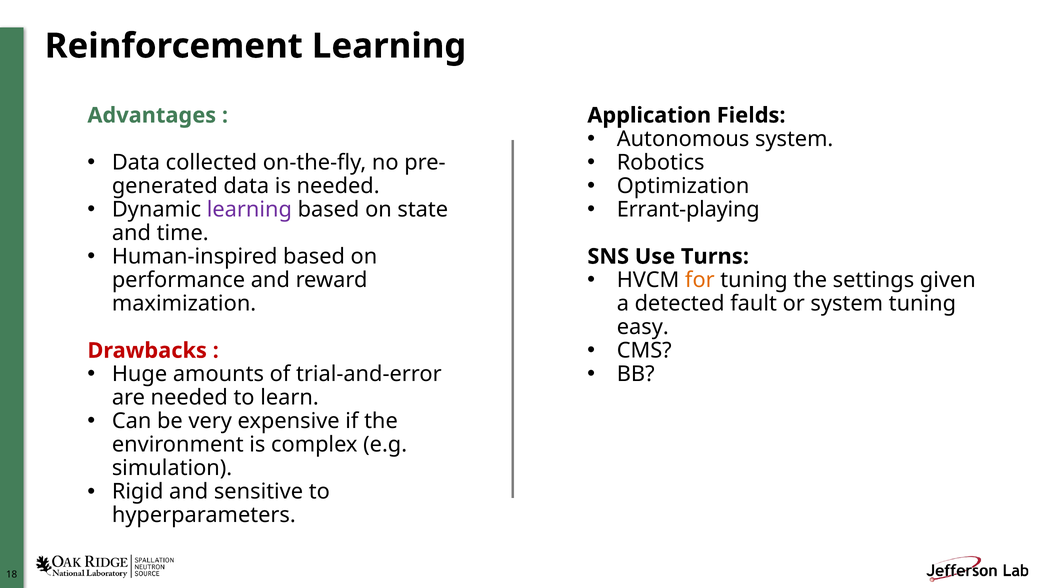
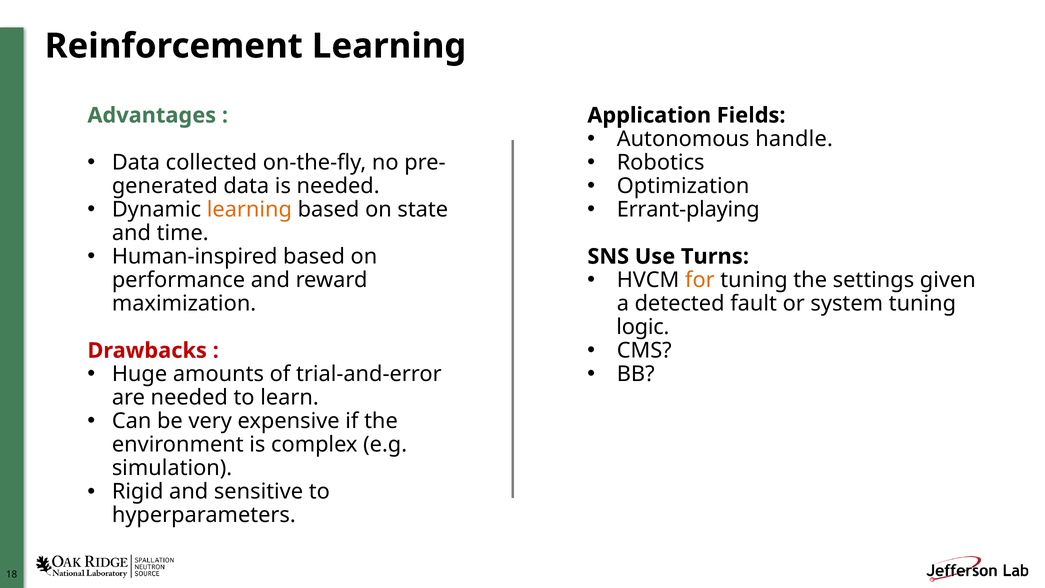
Autonomous system: system -> handle (794, 139)
learning colour: purple -> orange (249, 209)
easy: easy -> logic (643, 327)
